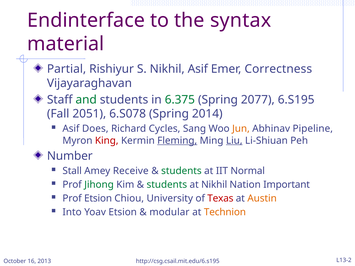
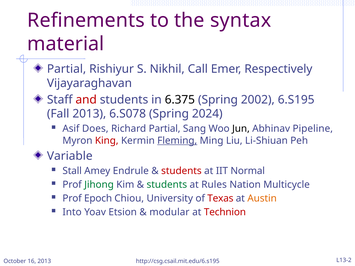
Endinterface: Endinterface -> Refinements (86, 20)
Nikhil Asif: Asif -> Call (198, 69)
Correctness: Correctness -> Respectively (278, 69)
and colour: green -> red (86, 100)
6.375 colour: green -> black (180, 100)
2077: 2077 -> 2002 (258, 100)
Fall 2051: 2051 -> 2013 (89, 114)
2014: 2014 -> 2024 (207, 114)
Richard Cycles: Cycles -> Partial (165, 129)
Jun colour: orange -> black (241, 129)
Liu underline: present -> none (234, 141)
Number: Number -> Variable (70, 156)
Receive: Receive -> Endrule (131, 171)
students colour: green -> red (181, 171)
at Nikhil: Nikhil -> Rules (214, 185)
Important: Important -> Multicycle (287, 185)
Prof Etsion: Etsion -> Epoch (98, 199)
Technion colour: orange -> red (225, 212)
